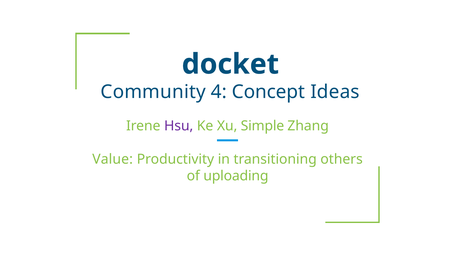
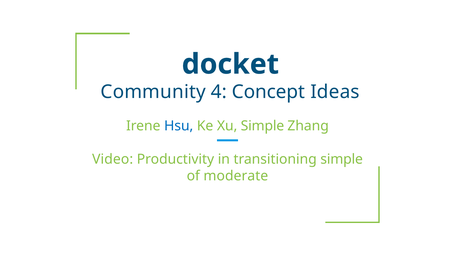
Hsu colour: purple -> blue (179, 126)
Value: Value -> Video (113, 159)
transitioning others: others -> simple (342, 159)
uploading: uploading -> moderate (236, 176)
